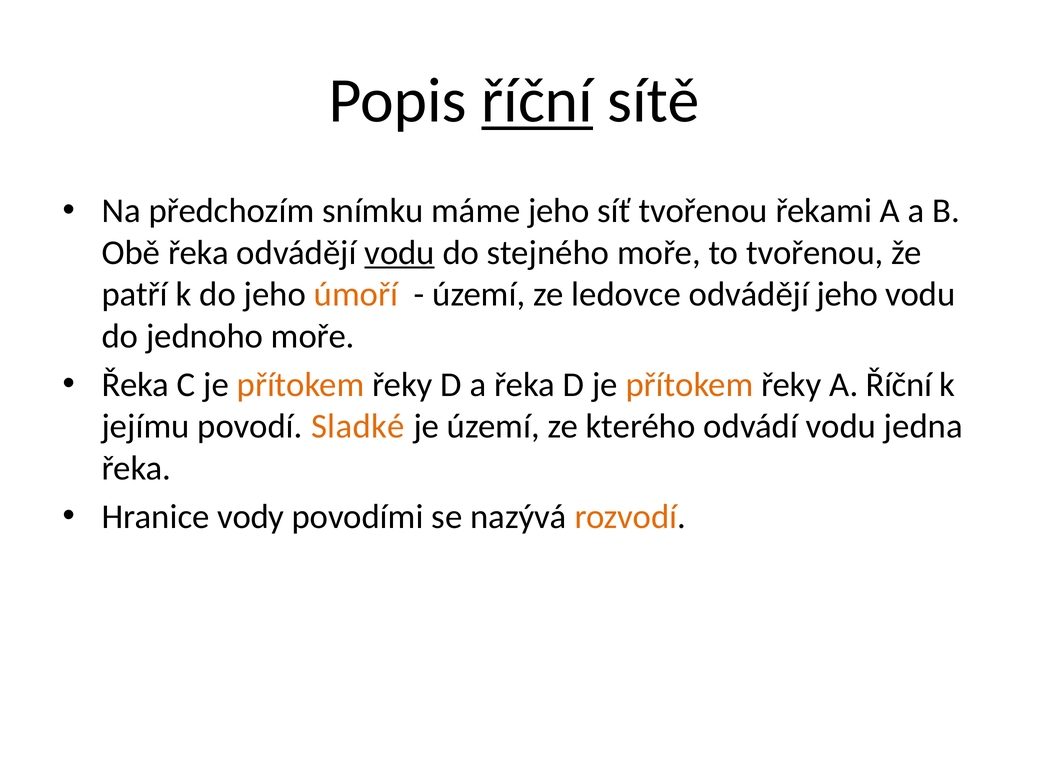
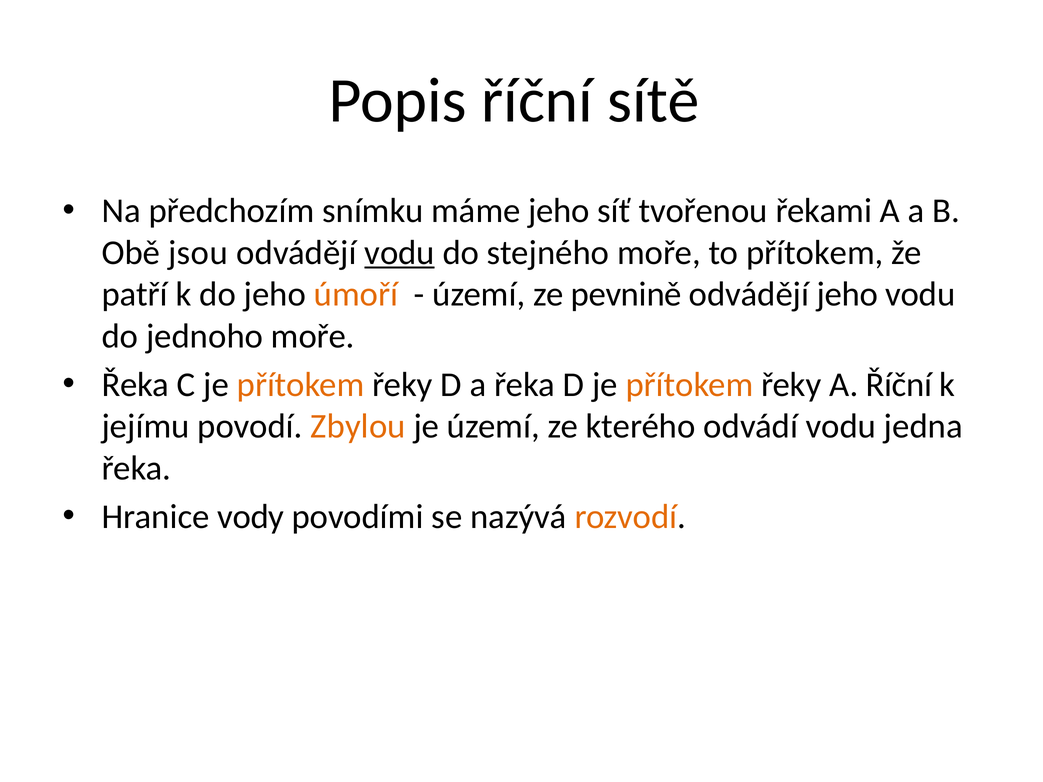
říční underline: present -> none (537, 101)
Obě řeka: řeka -> jsou (198, 253)
to tvořenou: tvořenou -> přítokem (815, 253)
ledovce: ledovce -> pevnině (626, 294)
Sladké: Sladké -> Zbylou (358, 427)
